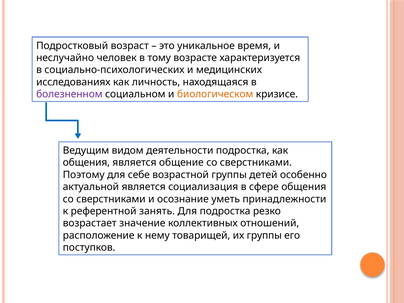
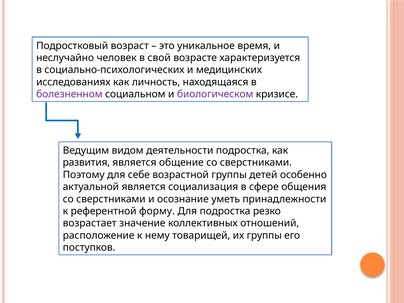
тому: тому -> свой (159, 58)
биологическом colour: orange -> purple (215, 94)
общения: общения -> развития (86, 163)
занять: занять -> форму (157, 211)
